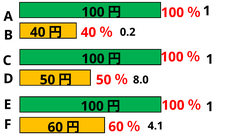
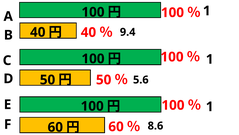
0.2: 0.2 -> 9.4 (128, 32)
8.0: 8.0 -> 5.6 (141, 79)
4.1: 4.1 -> 8.6 (155, 125)
